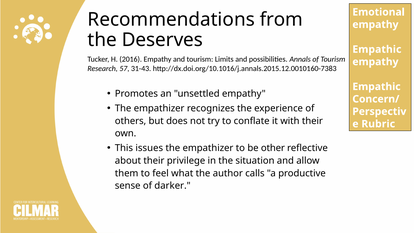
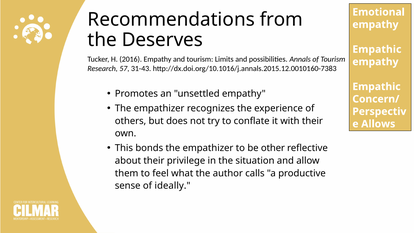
Rubric: Rubric -> Allows (378, 124)
issues: issues -> bonds (149, 148)
darker: darker -> ideally (172, 186)
